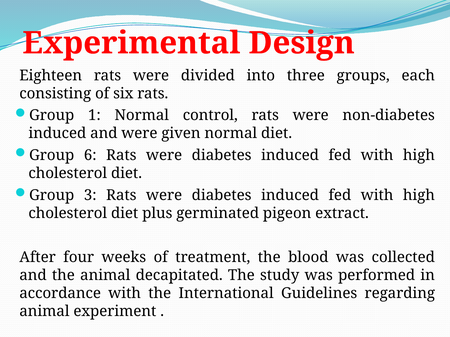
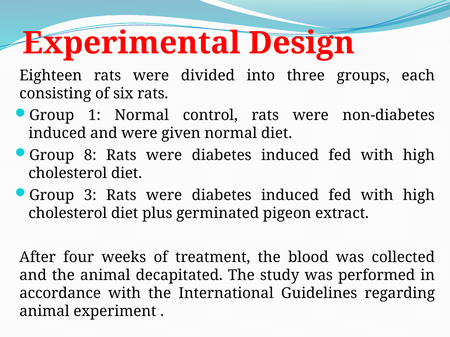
6: 6 -> 8 (90, 156)
